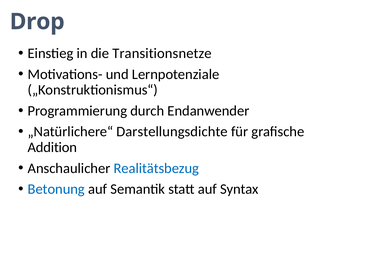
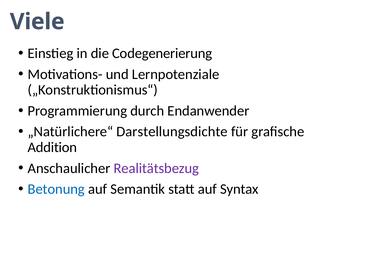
Drop: Drop -> Viele (37, 22)
Transitionsnetze: Transitionsnetze -> Codegenerierung (162, 53)
Realitätsbezug colour: blue -> purple (156, 169)
